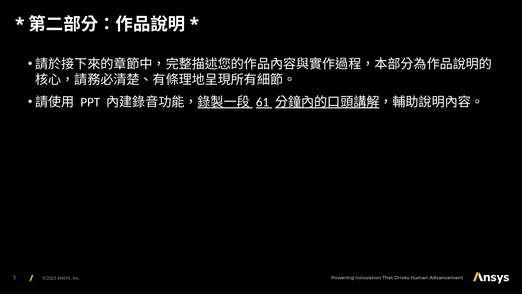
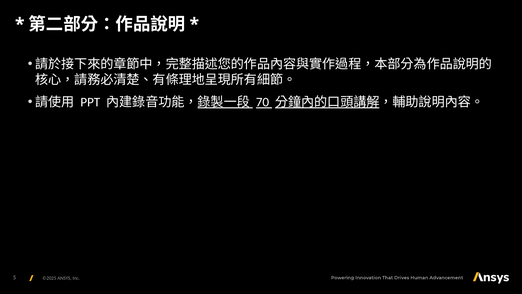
61: 61 -> 70 (262, 102)
